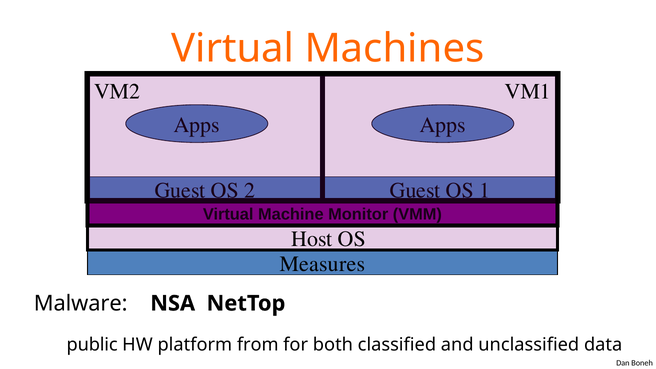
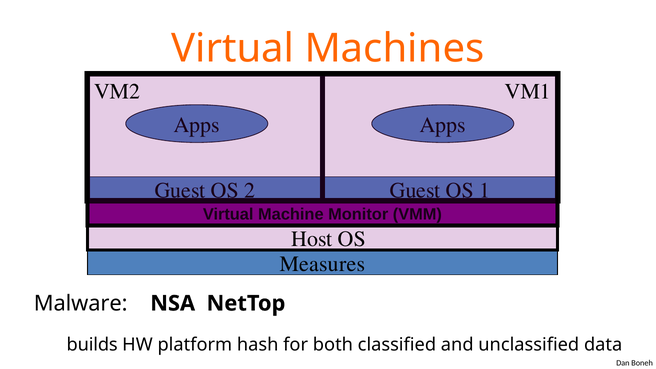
public: public -> builds (92, 345)
from: from -> hash (258, 345)
